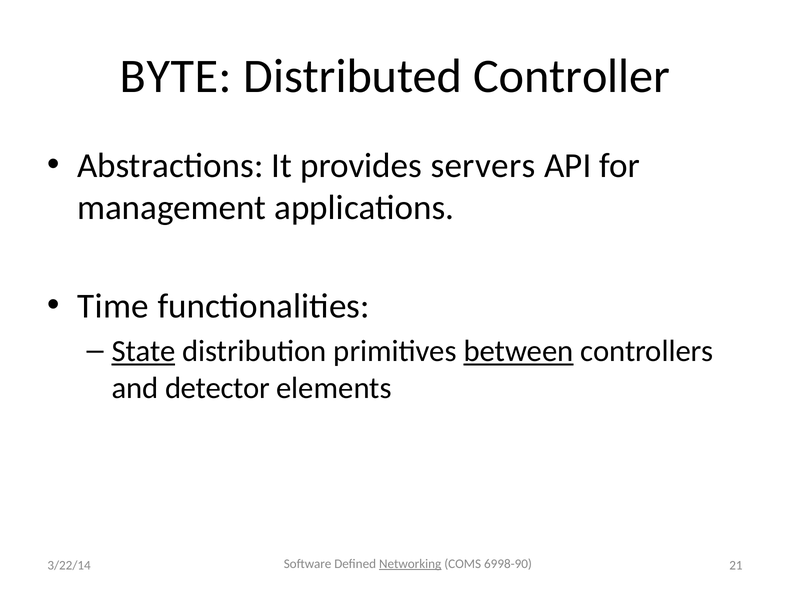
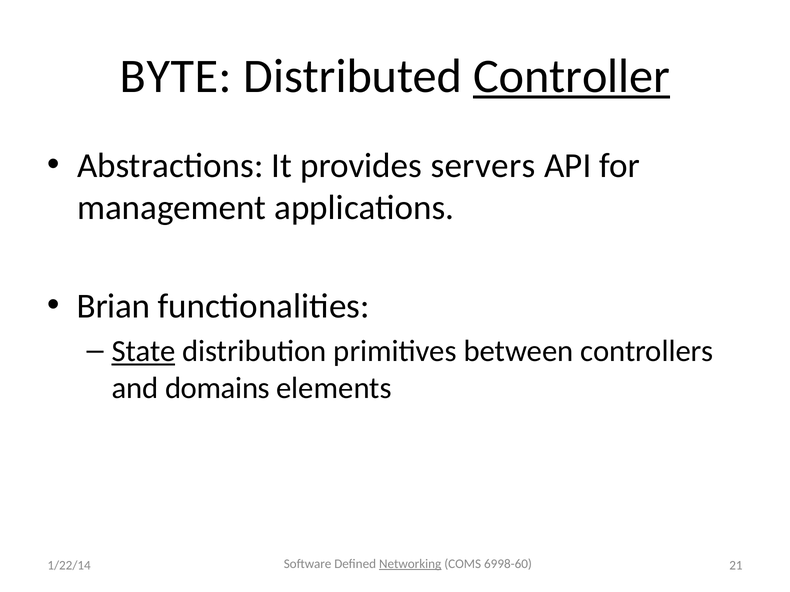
Controller underline: none -> present (572, 76)
Time: Time -> Brian (113, 306)
between underline: present -> none (519, 352)
detector: detector -> domains (217, 388)
6998-90: 6998-90 -> 6998-60 (508, 564)
3/22/14: 3/22/14 -> 1/22/14 (69, 566)
